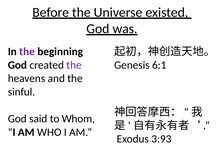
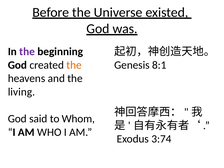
the colour: purple -> orange (74, 65)
6:1: 6:1 -> 8:1 (159, 65)
sinful: sinful -> living (21, 92)
3:93: 3:93 -> 3:74 (161, 139)
